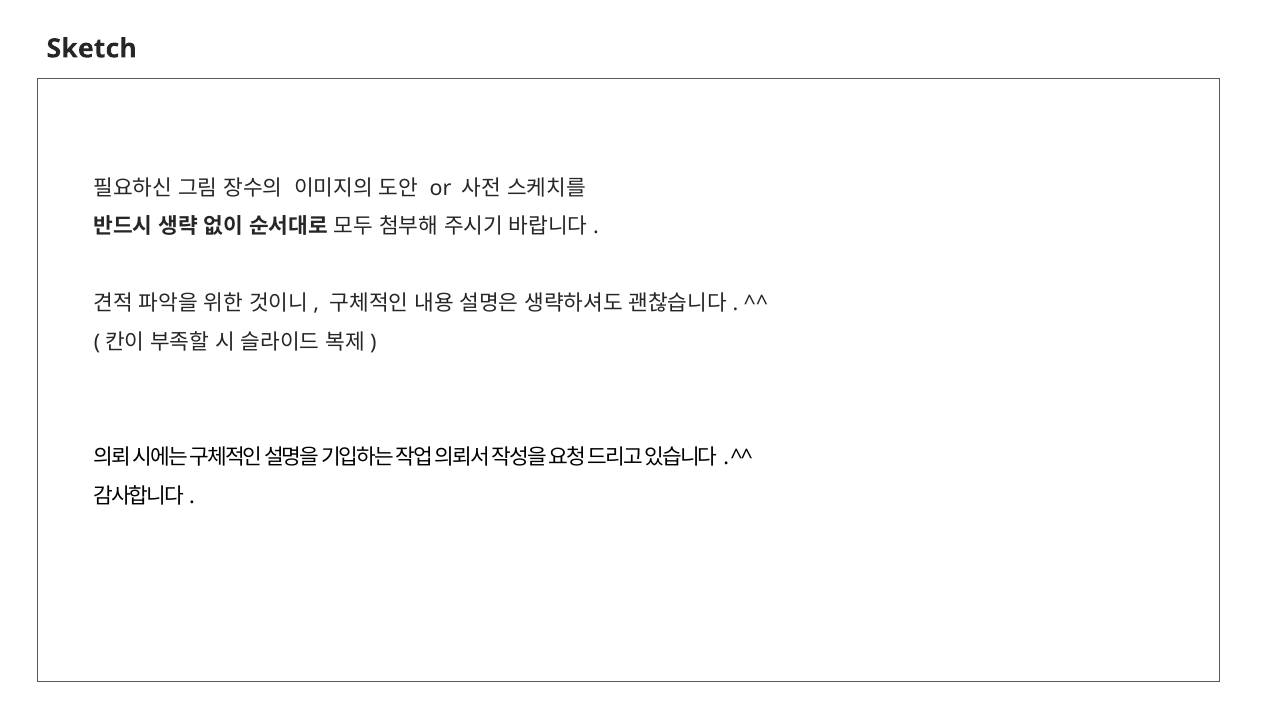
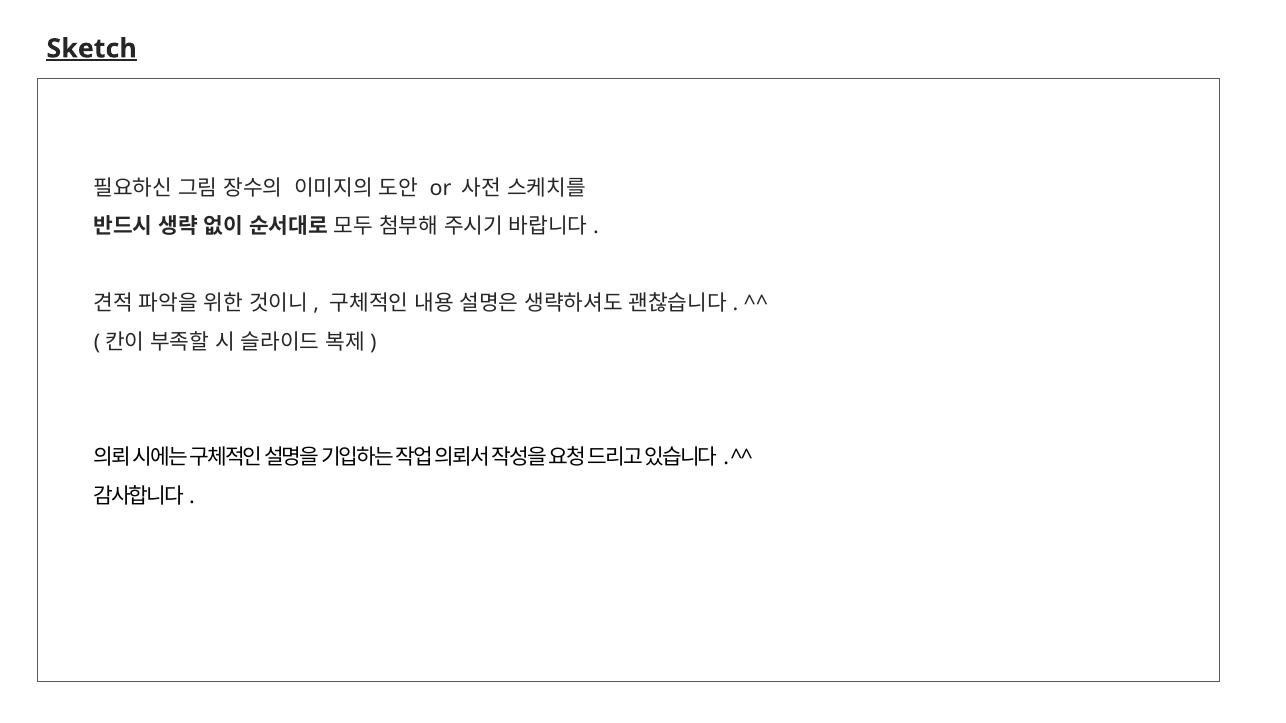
Sketch underline: none -> present (92, 49)
